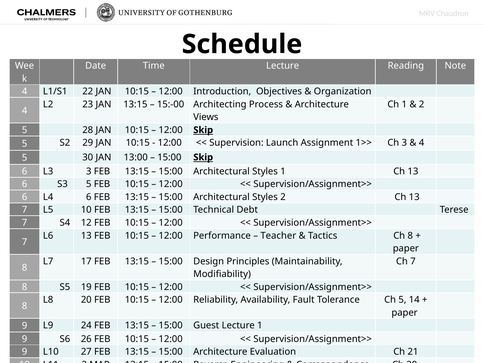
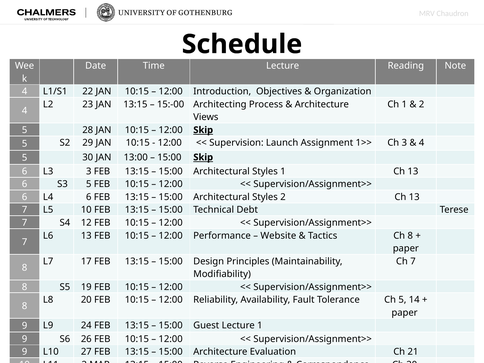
Teacher: Teacher -> Website (278, 236)
